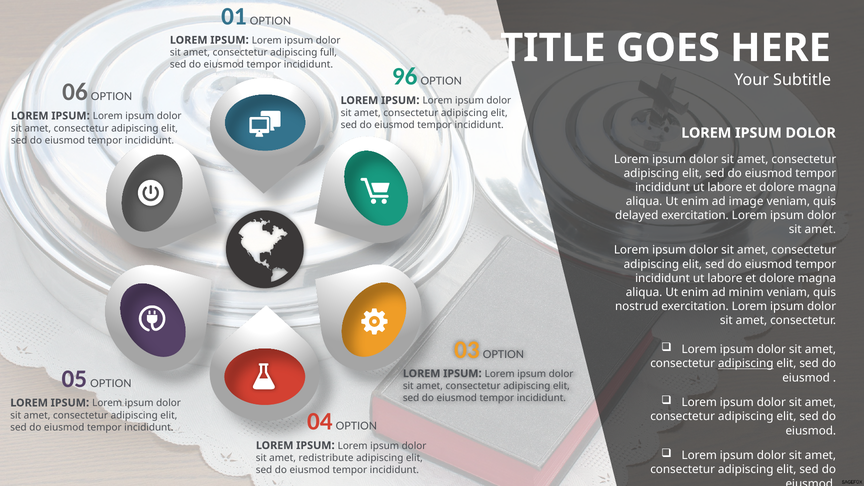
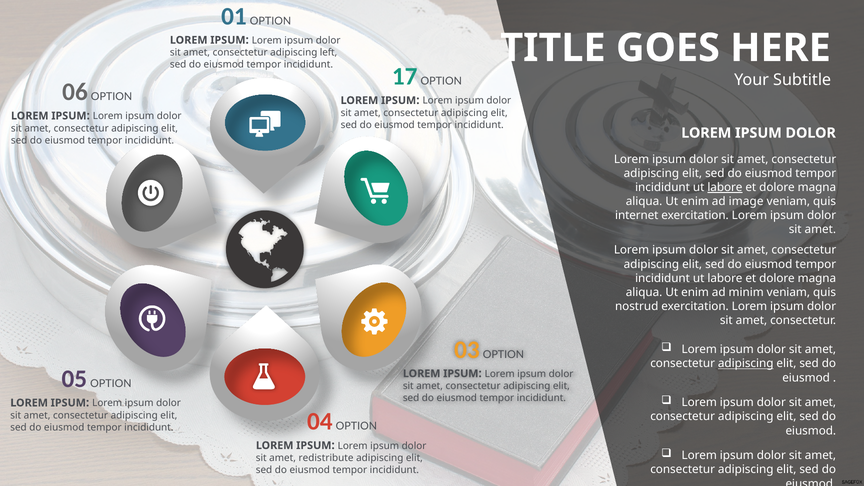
full: full -> left (329, 53)
96: 96 -> 17 (405, 77)
labore underline: none -> present (725, 187)
delayed: delayed -> internet (637, 215)
